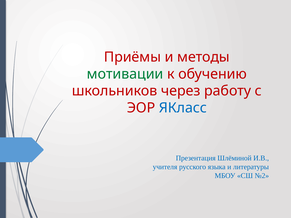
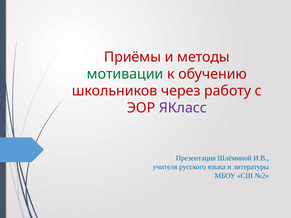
ЯКласс colour: blue -> purple (183, 108)
